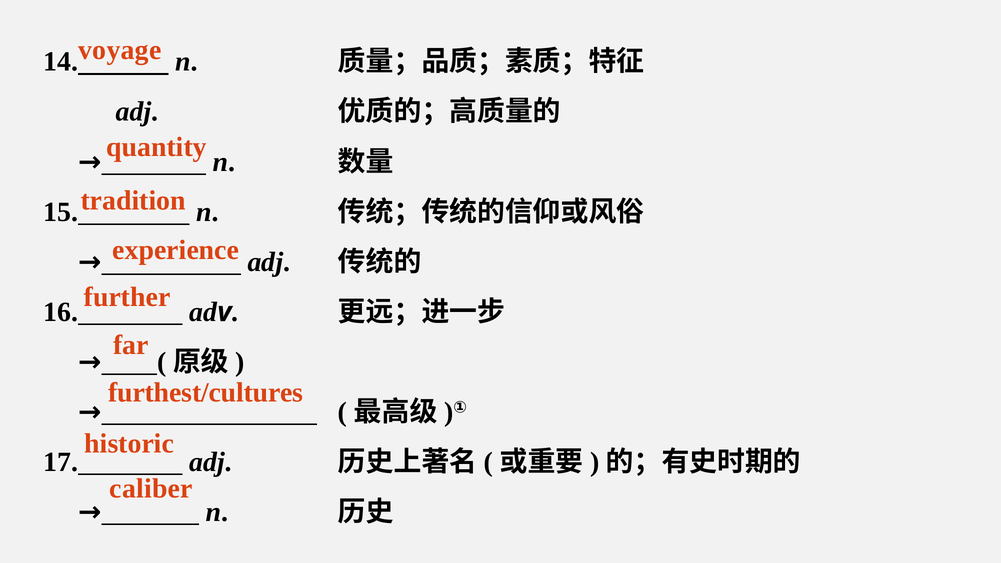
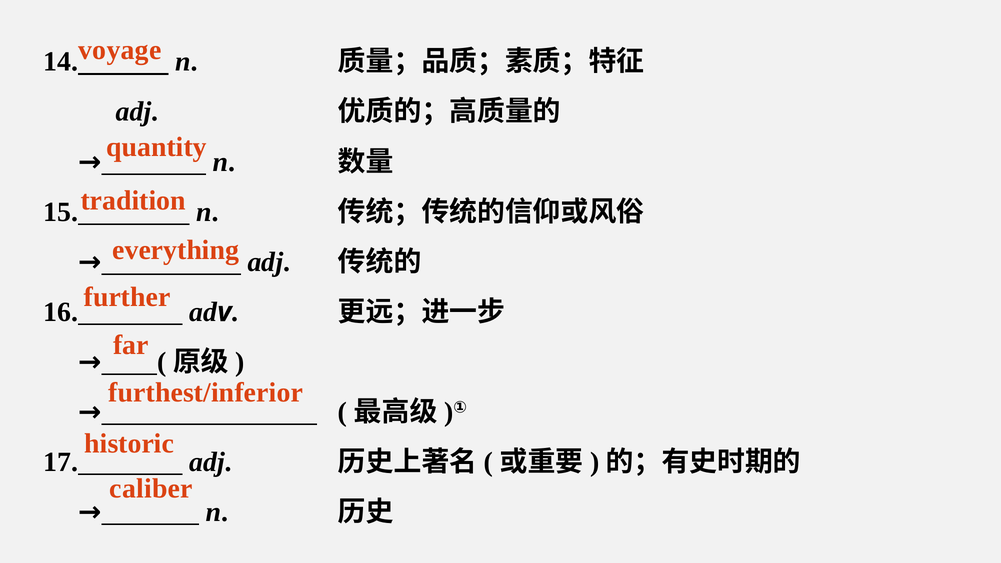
experience: experience -> everything (176, 250)
furthest/cultures: furthest/cultures -> furthest/inferior (206, 393)
